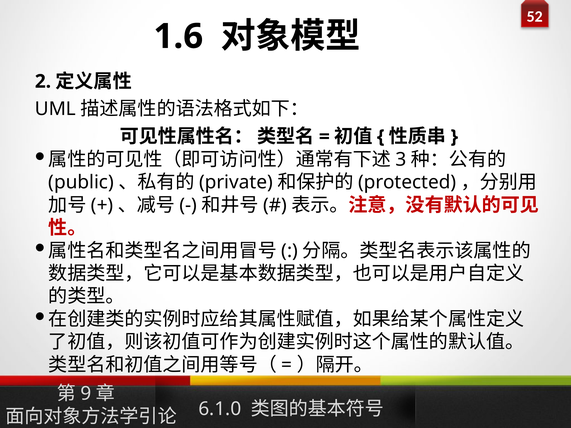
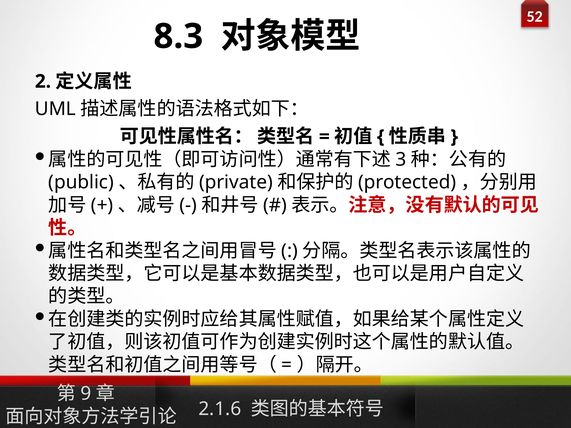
1.6: 1.6 -> 8.3 (178, 36)
6.1.0: 6.1.0 -> 2.1.6 (220, 409)
